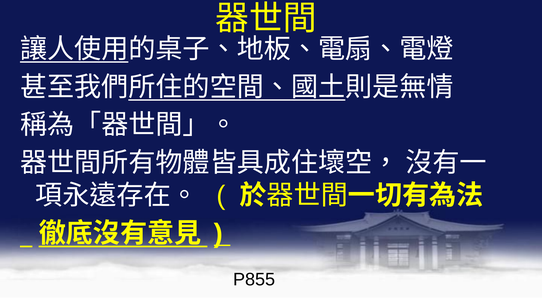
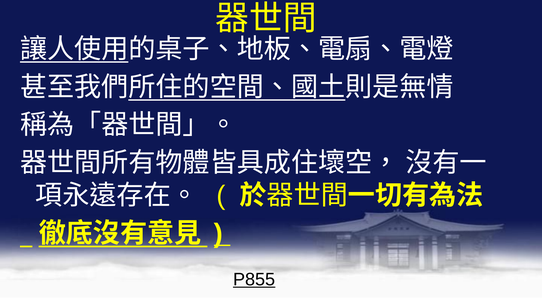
P855 underline: none -> present (254, 279)
